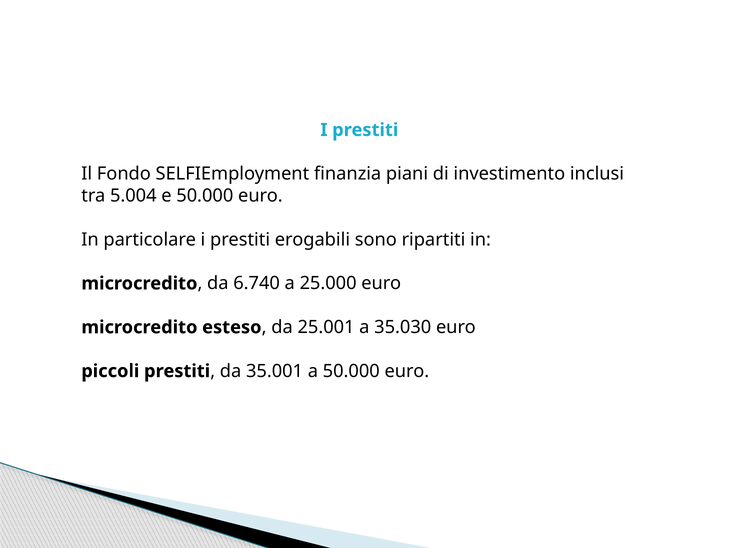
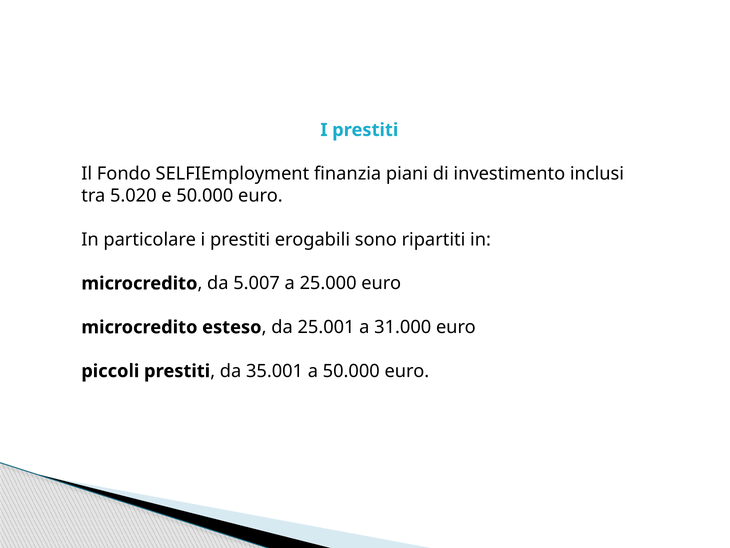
5.004: 5.004 -> 5.020 (133, 196)
6.740: 6.740 -> 5.007 (257, 283)
35.030: 35.030 -> 31.000 (403, 327)
